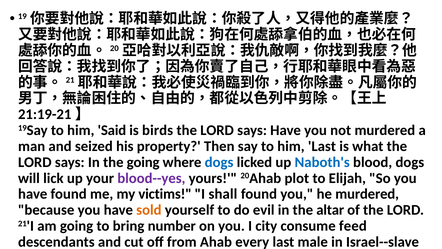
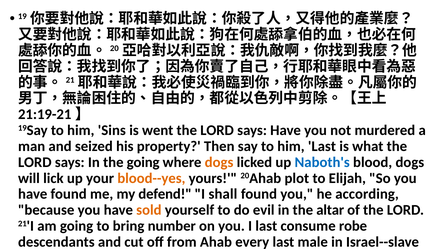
Said: Said -> Sins (112, 130)
birds: birds -> went (158, 130)
dogs colour: blue -> orange (219, 162)
blood--yes colour: purple -> orange (151, 178)
victims: victims -> defend (165, 194)
he murdered: murdered -> according (367, 194)
I city: city -> last (266, 226)
feed: feed -> robe (353, 226)
